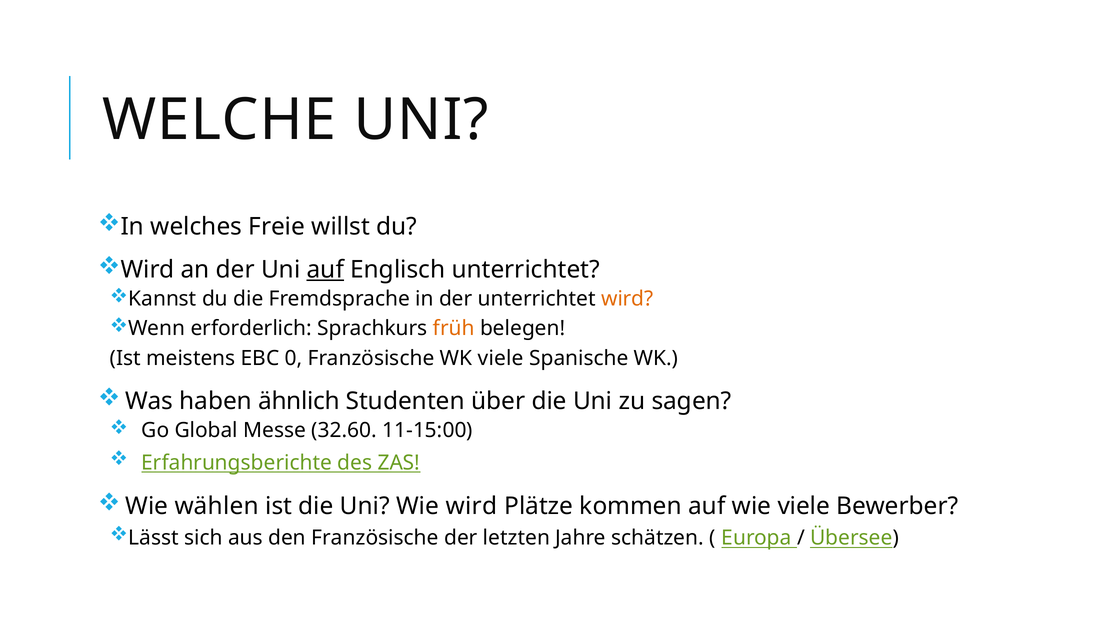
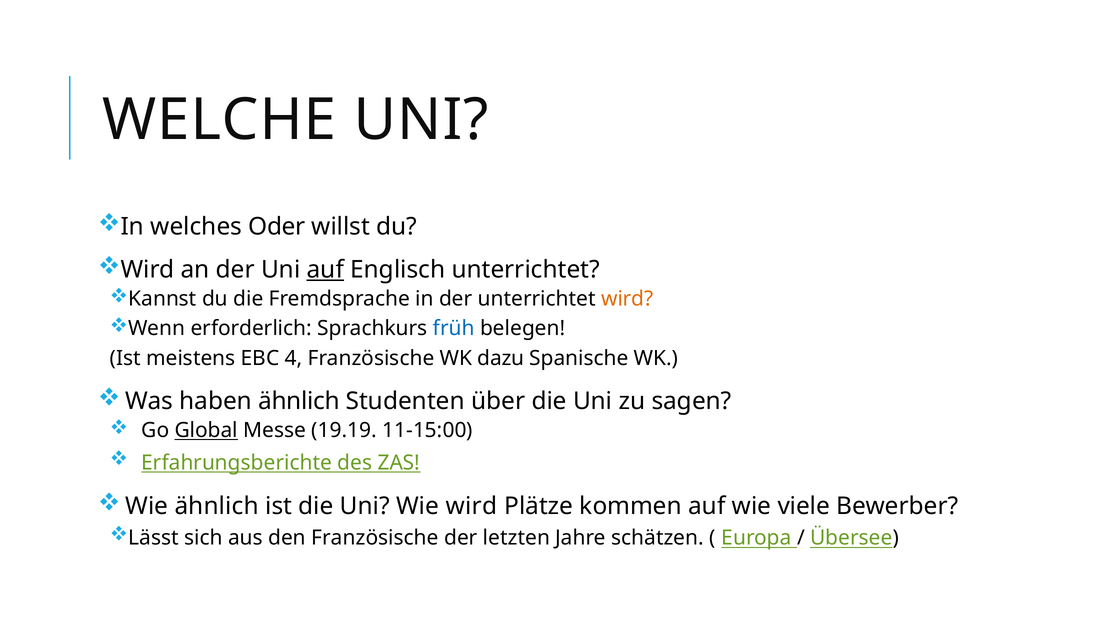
Freie: Freie -> Oder (277, 227)
früh colour: orange -> blue (454, 328)
0: 0 -> 4 (294, 358)
WK viele: viele -> dazu (501, 358)
Global underline: none -> present (206, 430)
32.60: 32.60 -> 19.19 (344, 430)
Wie wählen: wählen -> ähnlich (217, 506)
